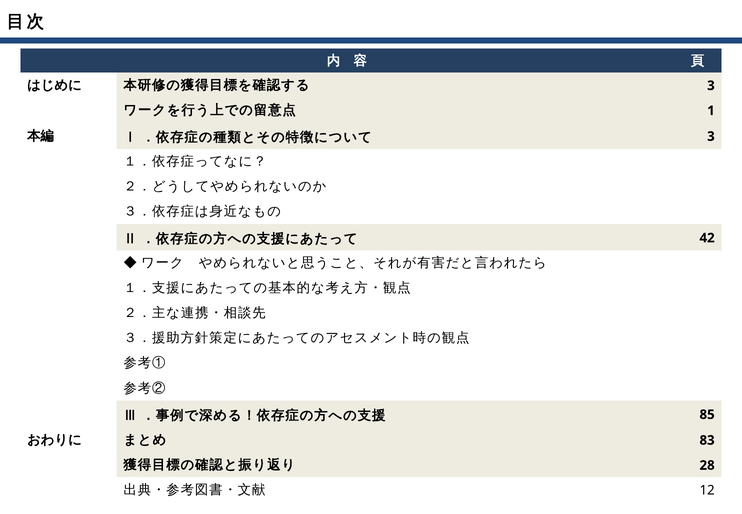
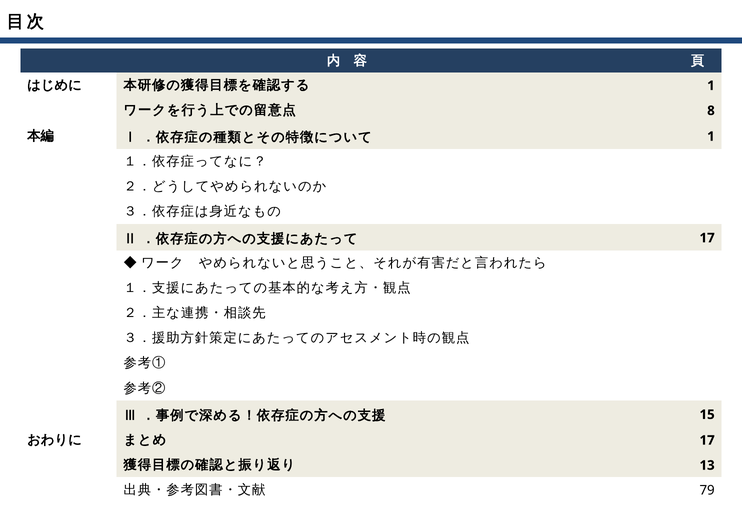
3: 3 -> 1 (711, 86)
1: 1 -> 8 (711, 111)
3: 3 -> 1 (711, 136)
42: 42 -> 17 (707, 238)
85: 85 -> 15 (707, 414)
83: 83 -> 17 (707, 440)
28: 28 -> 13 (707, 465)
12: 12 -> 79 (707, 490)
